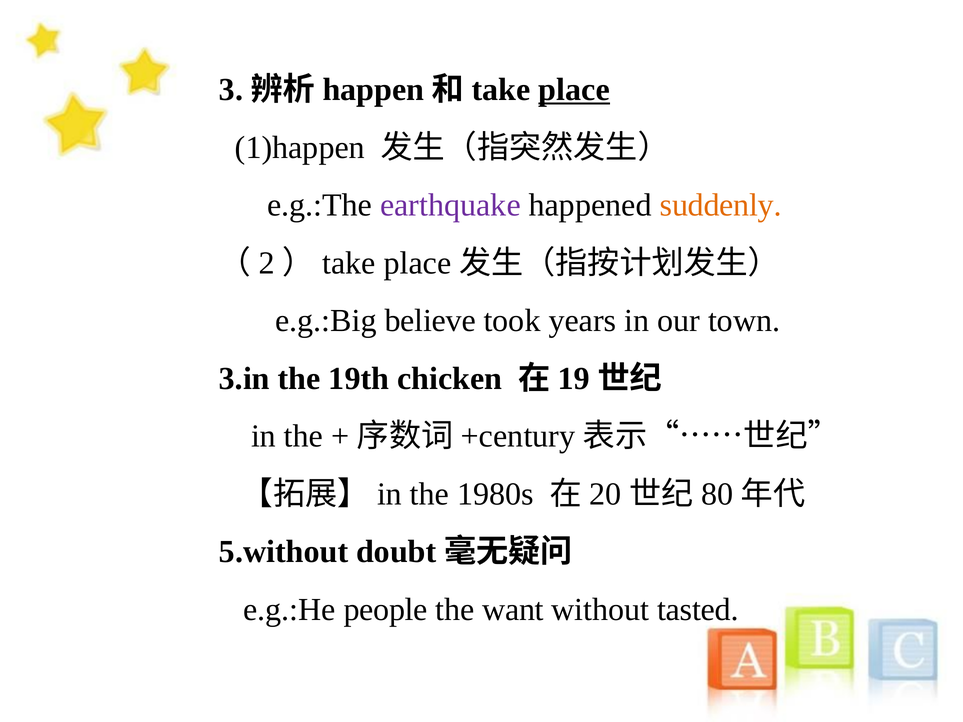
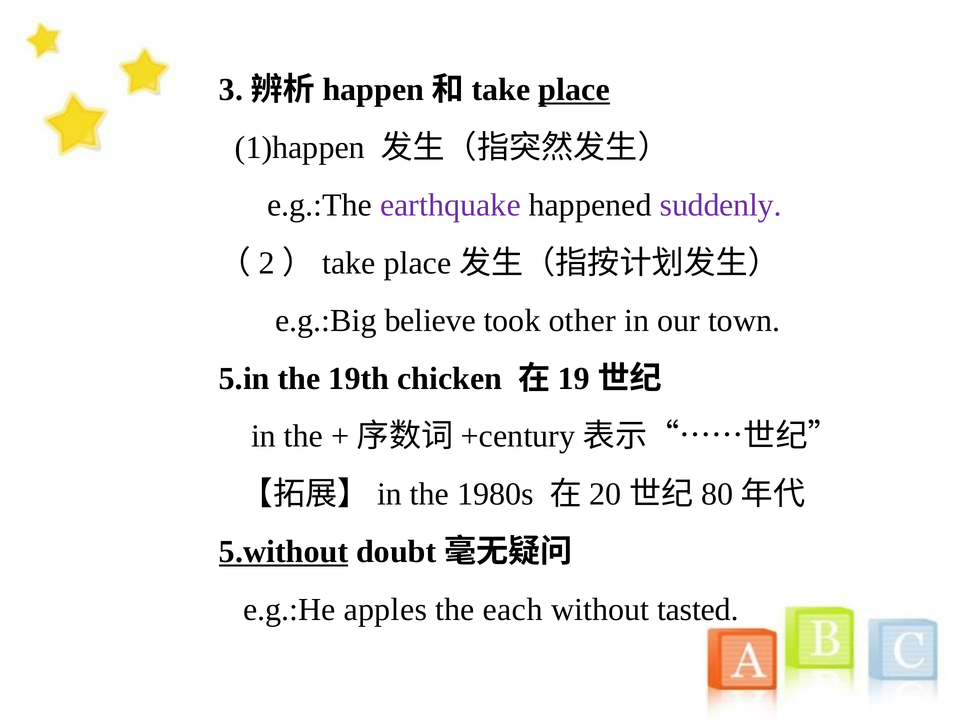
suddenly colour: orange -> purple (721, 205)
years: years -> other (582, 321)
3.in: 3.in -> 5.in (244, 379)
5.without underline: none -> present (284, 552)
people: people -> apples (385, 610)
want: want -> each (513, 610)
